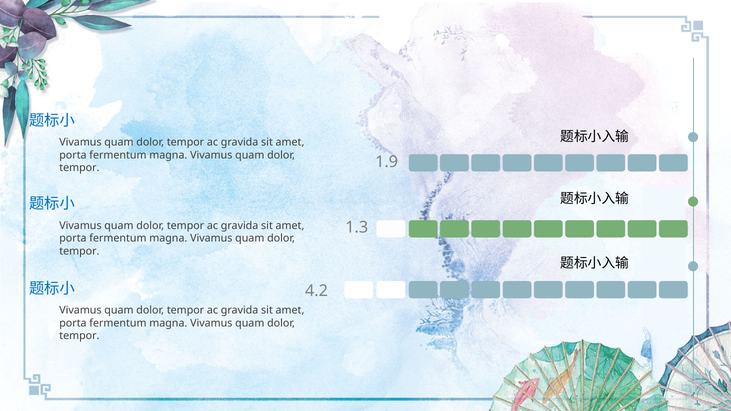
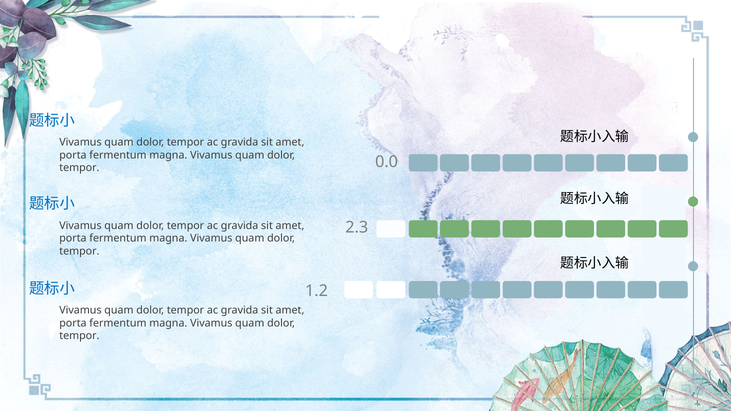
1.9: 1.9 -> 0.0 (387, 162)
1.3: 1.3 -> 2.3 (357, 228)
4.2: 4.2 -> 1.2 (317, 291)
